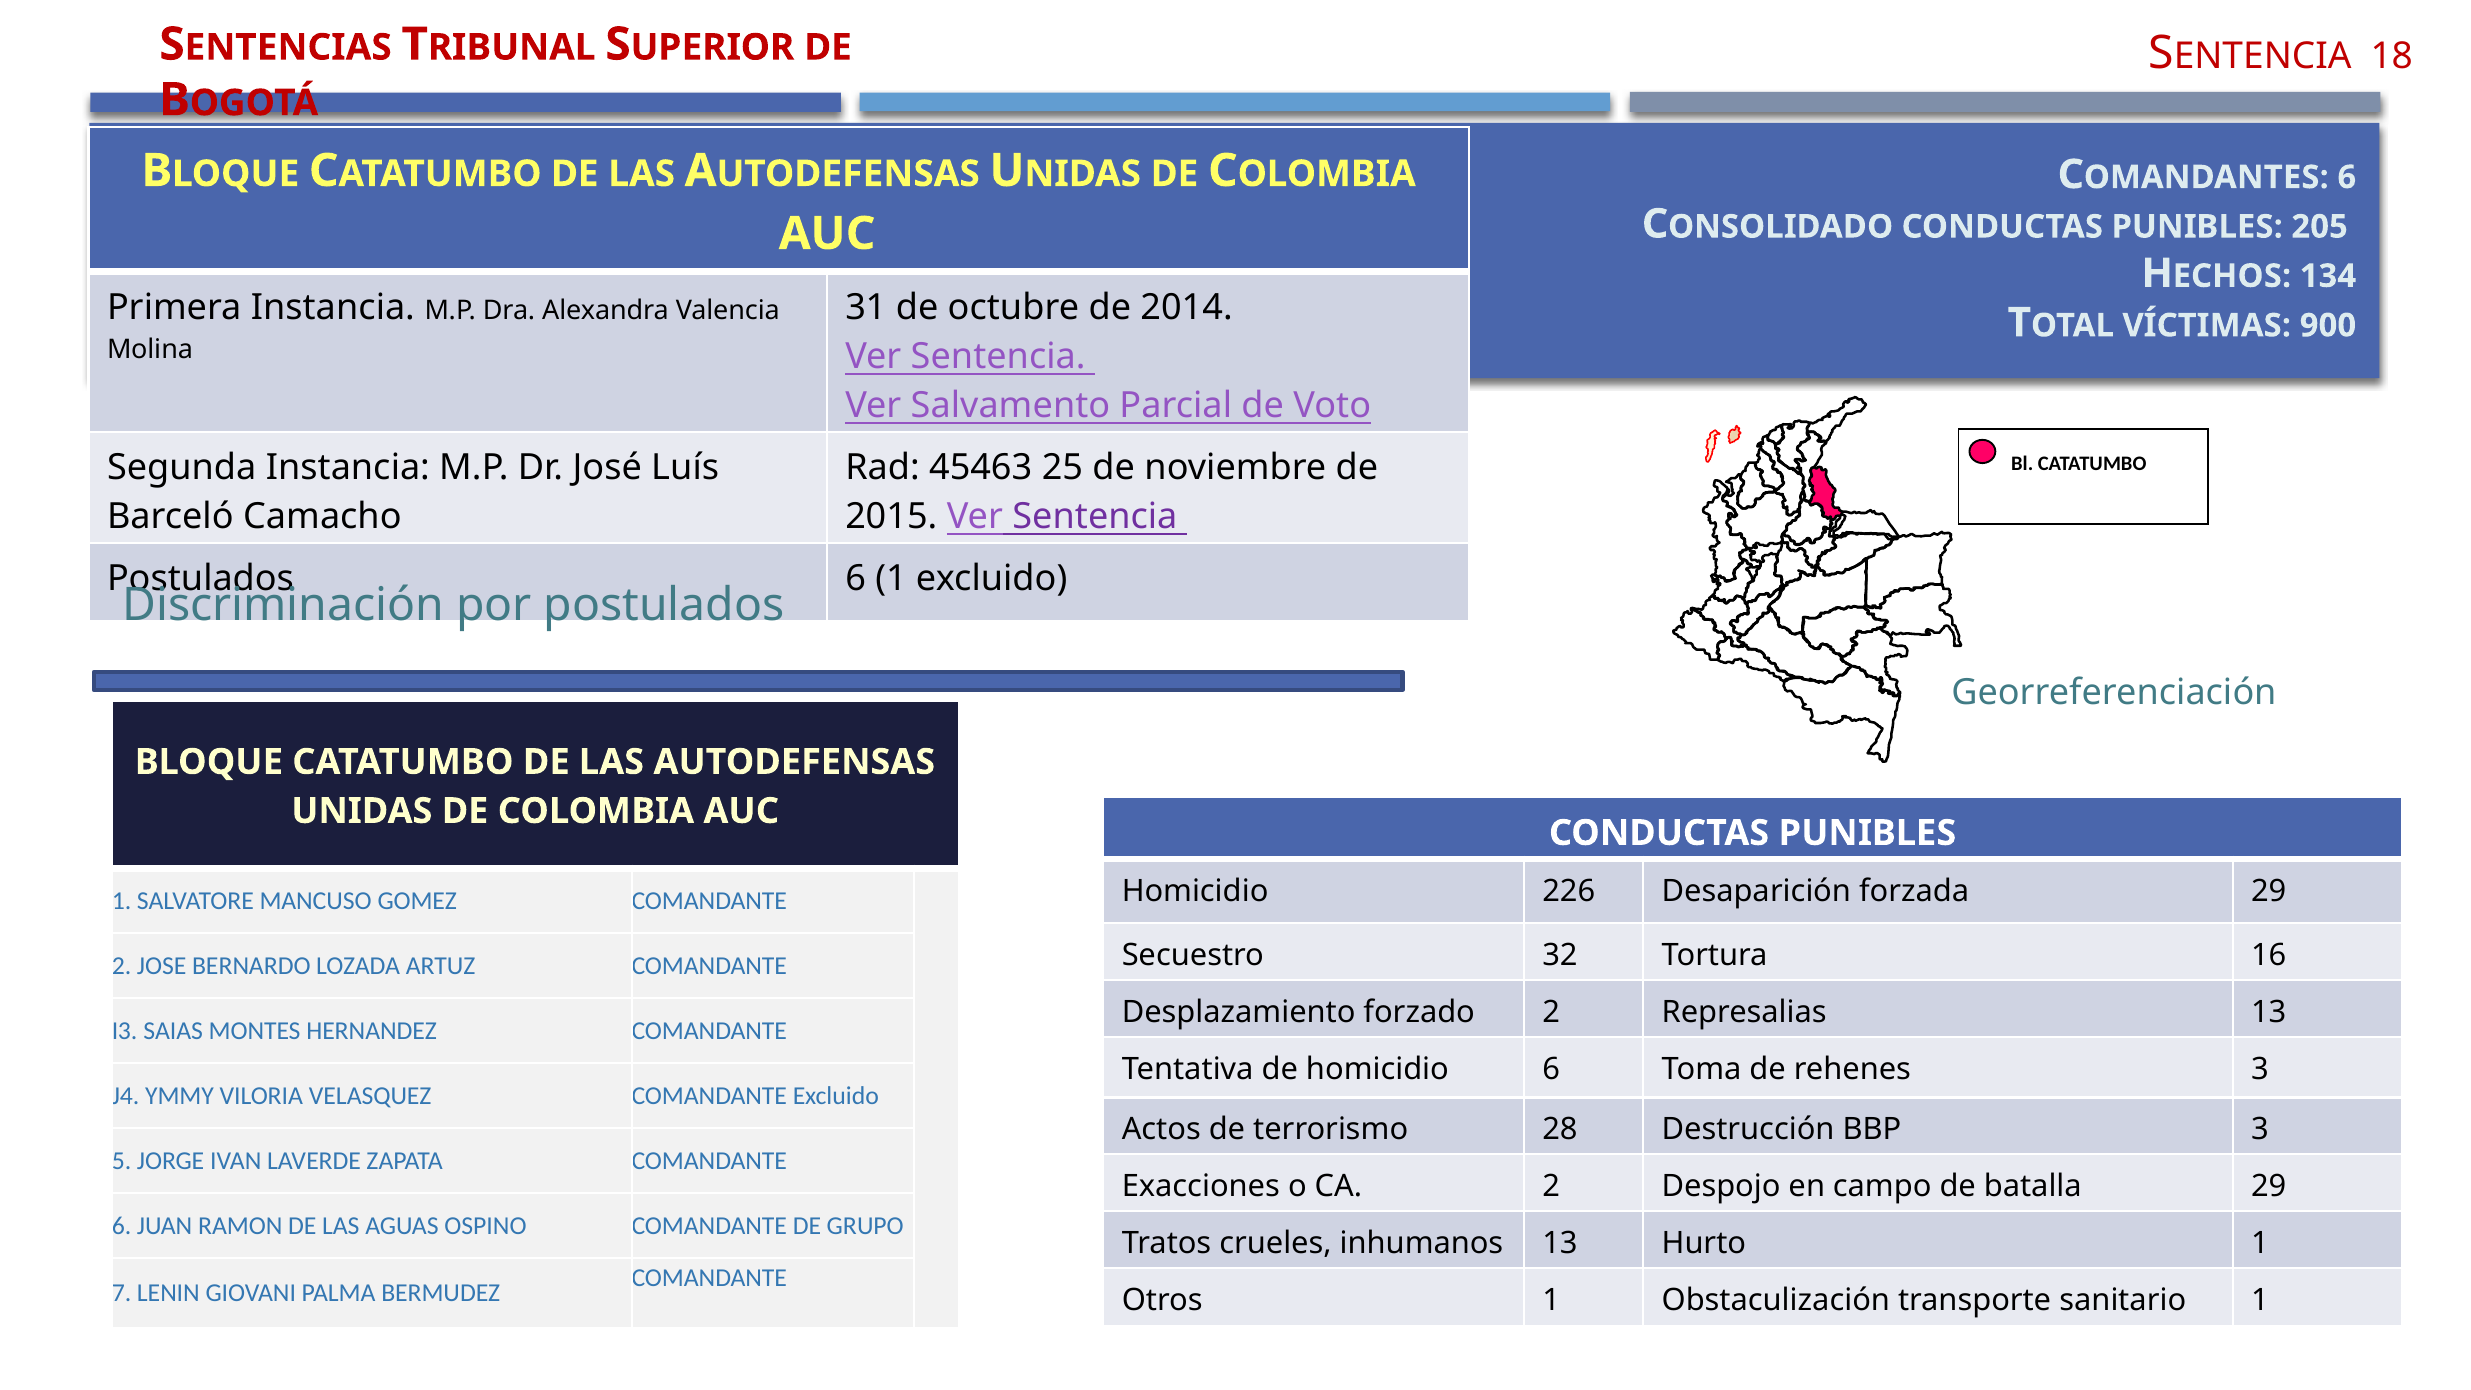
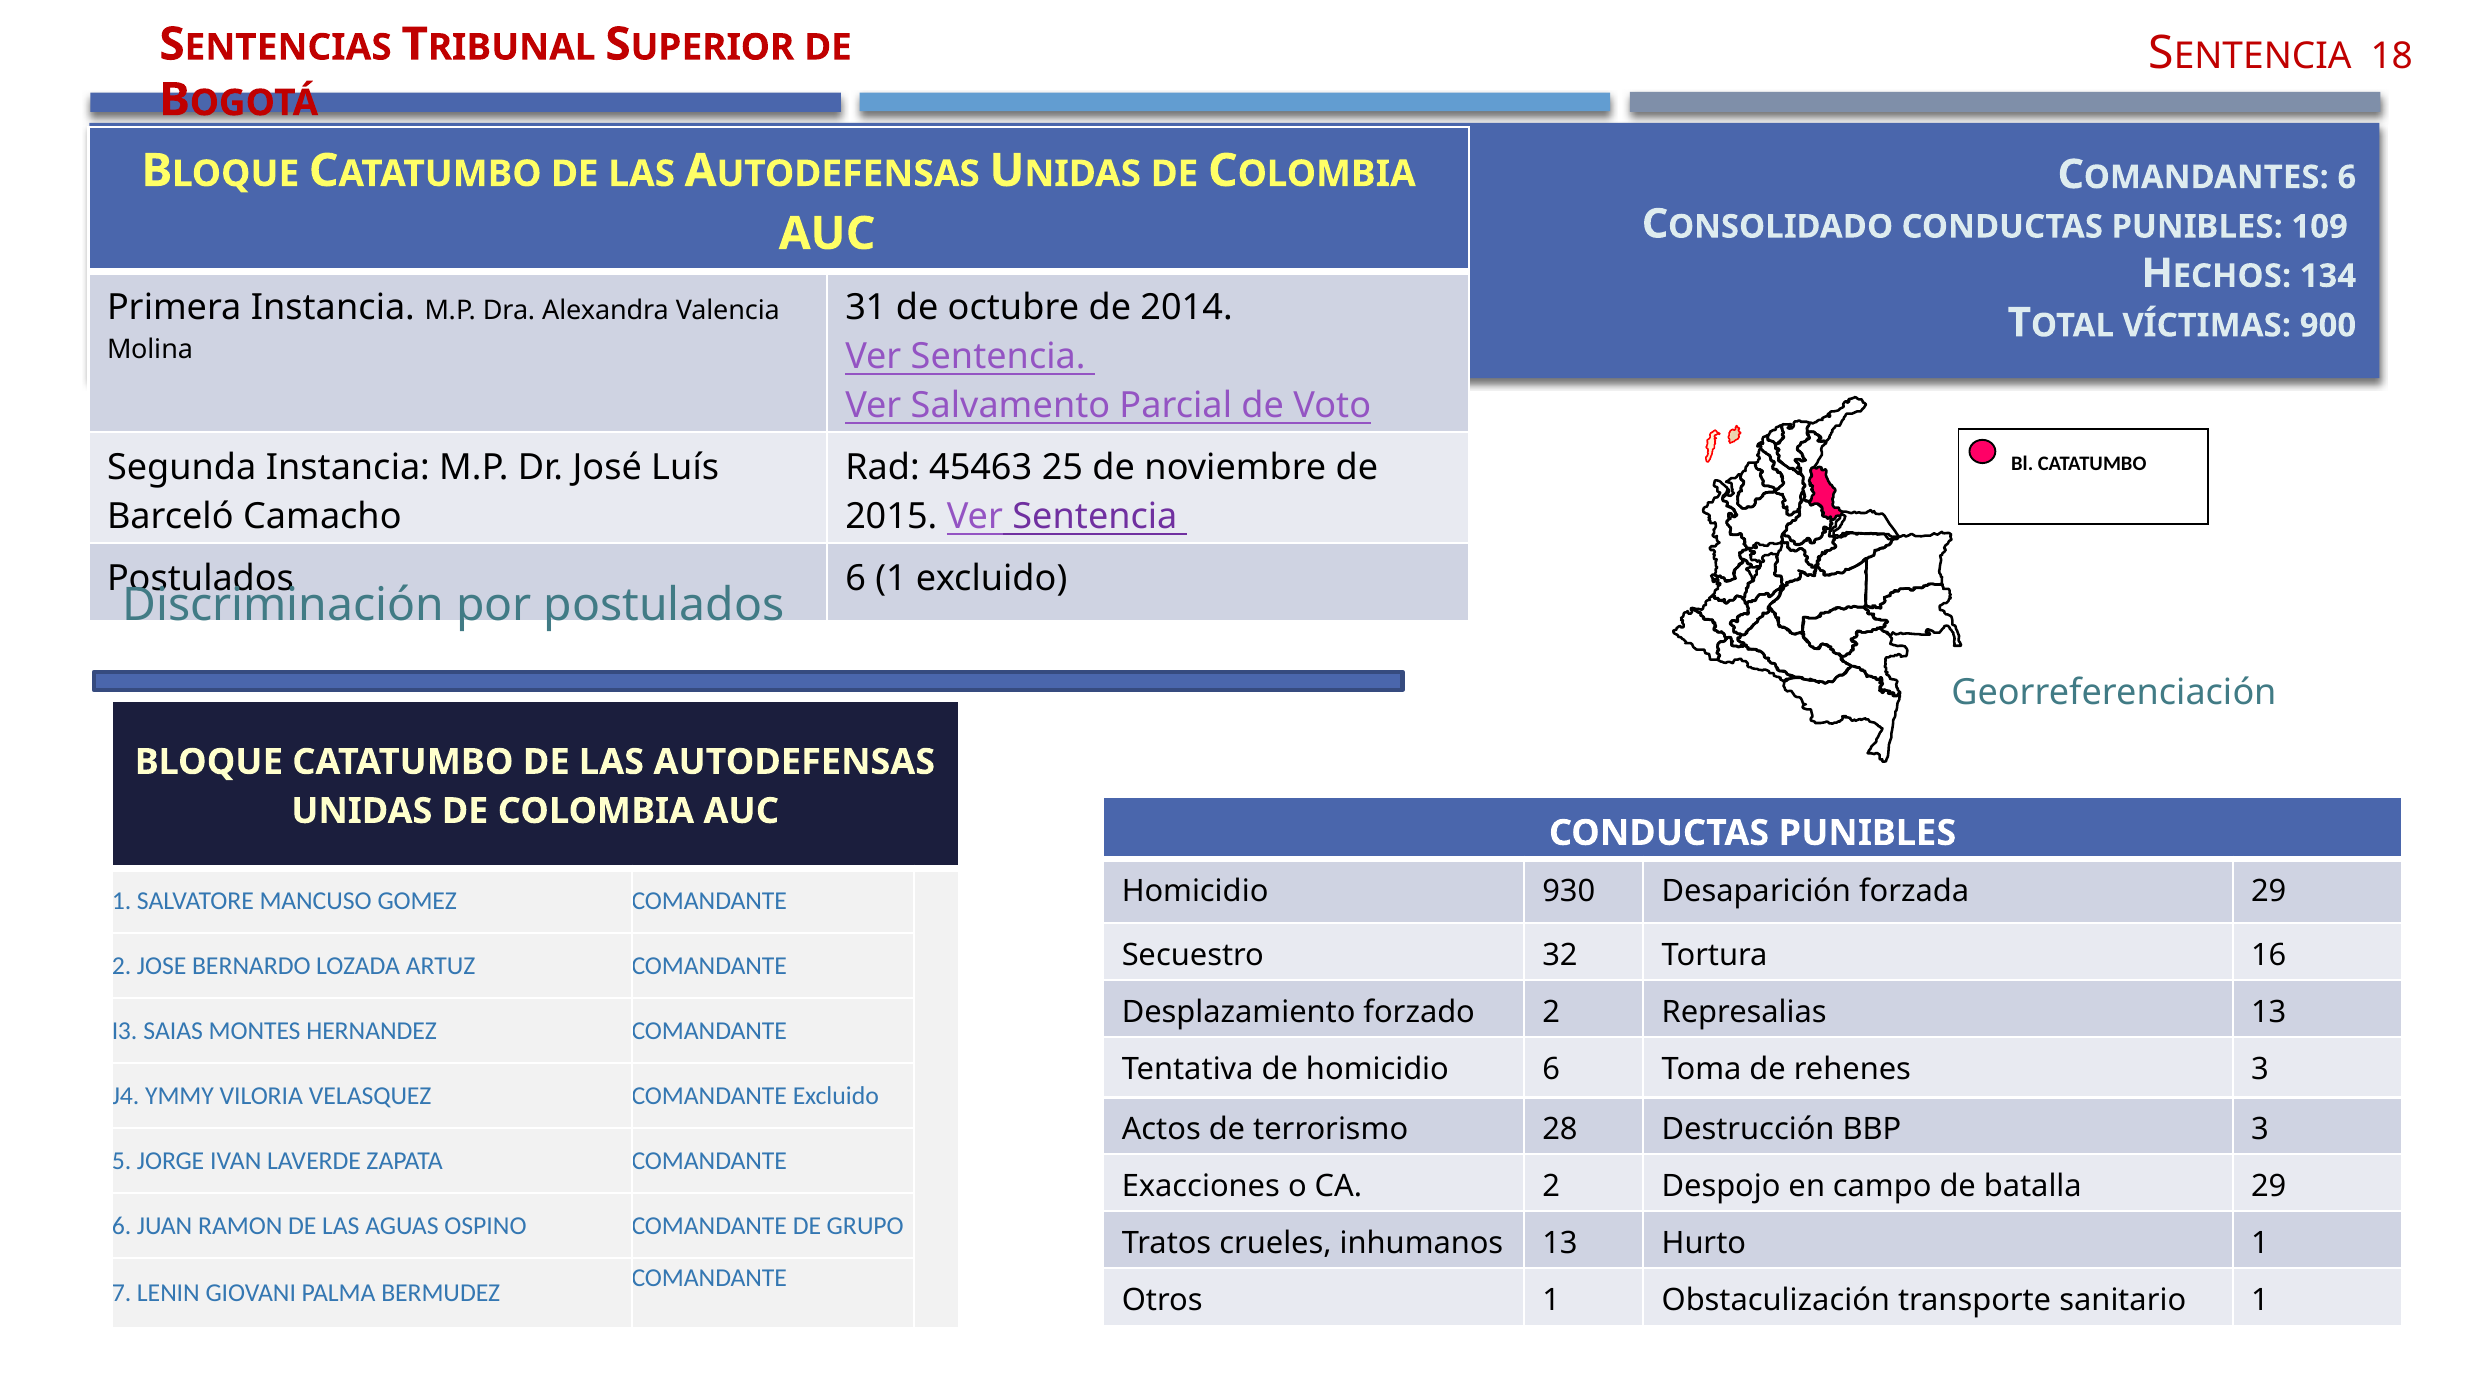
205: 205 -> 109 (2320, 227)
226: 226 -> 930 (1569, 891)
